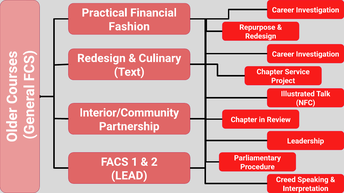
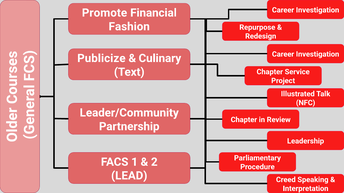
Practical: Practical -> Promote (105, 13)
Redesign: Redesign -> Publicize (101, 58)
Interior/Community: Interior/Community -> Leader/Community (129, 113)
